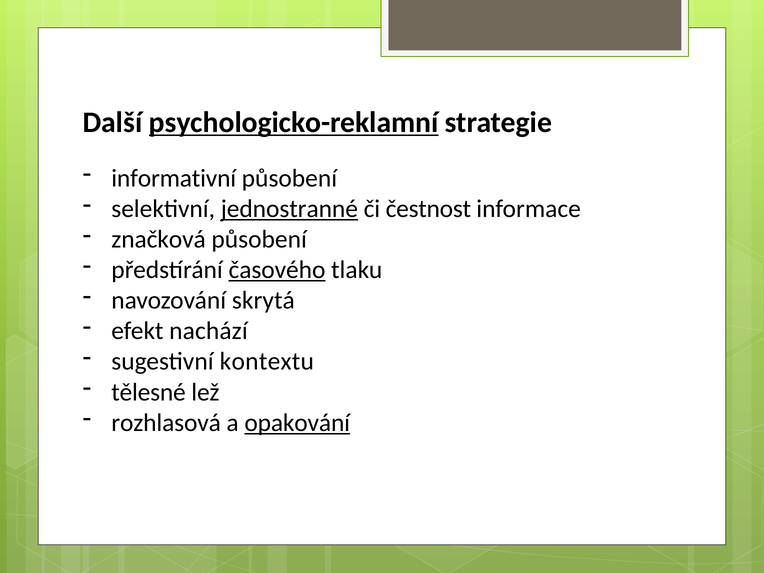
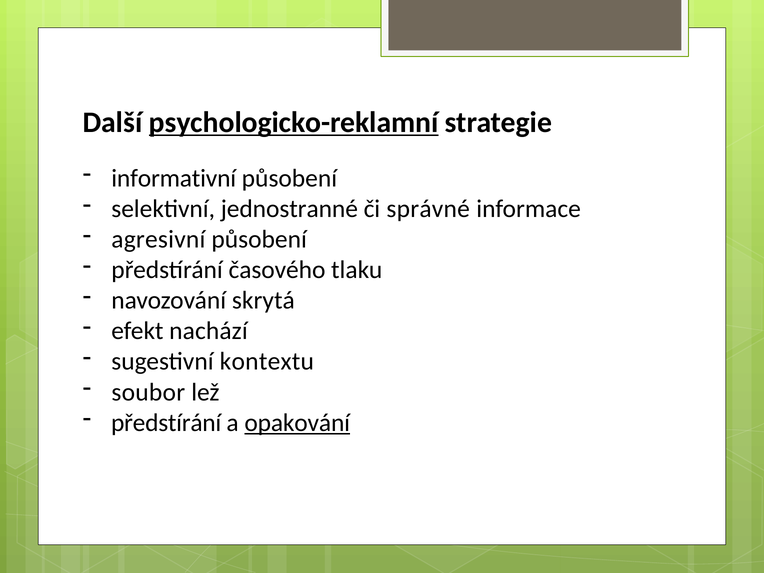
jednostranné underline: present -> none (289, 209)
čestnost: čestnost -> správné (428, 209)
značková: značková -> agresivní (158, 239)
časového underline: present -> none (277, 270)
tělesné: tělesné -> soubor (148, 392)
rozhlasová: rozhlasová -> předstírání (166, 423)
